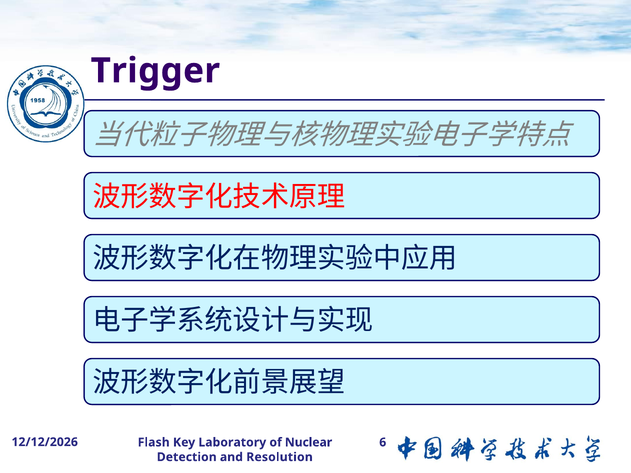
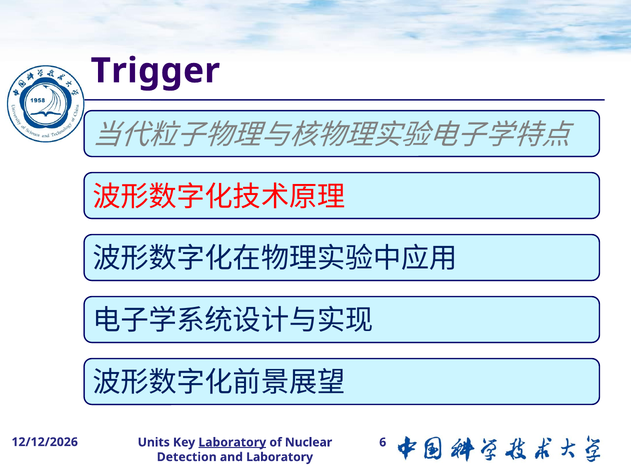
Flash: Flash -> Units (154, 443)
Laboratory underline: none -> present (232, 443)
and Resolution: Resolution -> Laboratory (280, 457)
